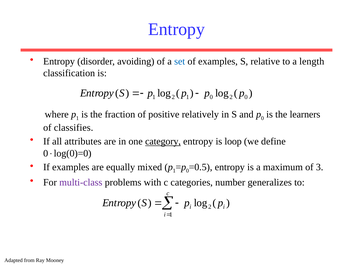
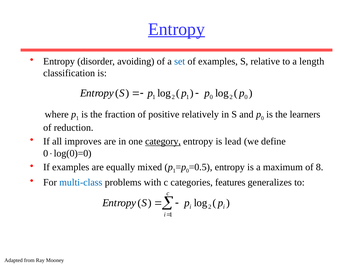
Entropy underline: none -> present (176, 29)
classifies: classifies -> reduction (74, 128)
attributes: attributes -> improves (83, 141)
loop: loop -> lead (233, 141)
3: 3 -> 8 (320, 167)
multi-class colour: purple -> blue (81, 182)
number: number -> features (230, 182)
